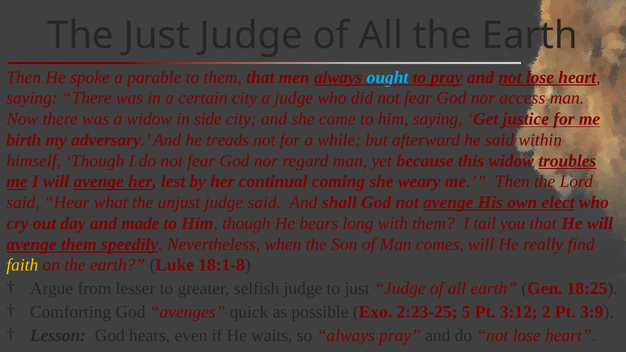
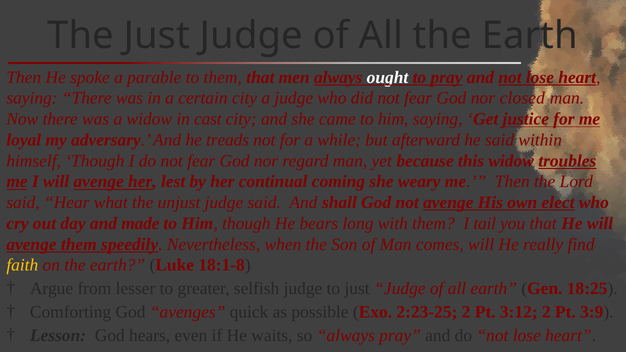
ought colour: light blue -> white (388, 77)
access: access -> closed (522, 98)
side: side -> cast (208, 119)
birth: birth -> loyal (24, 140)
2:23-25 5: 5 -> 2 (466, 312)
